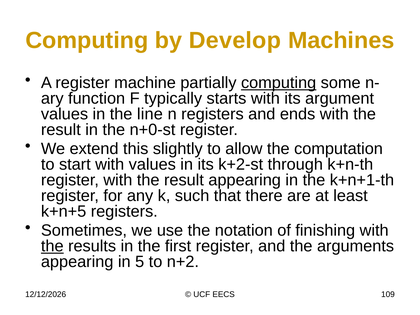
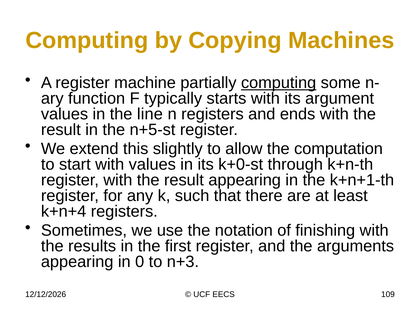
Develop: Develop -> Copying (235, 40)
n+0-st: n+0-st -> n+5-st (153, 130)
k+2-st: k+2-st -> k+0-st (241, 164)
k+n+5: k+n+5 -> k+n+4 (64, 212)
the underline: present -> none (52, 246)
5: 5 -> 0 (140, 262)
n+2: n+2 -> n+3 (183, 262)
